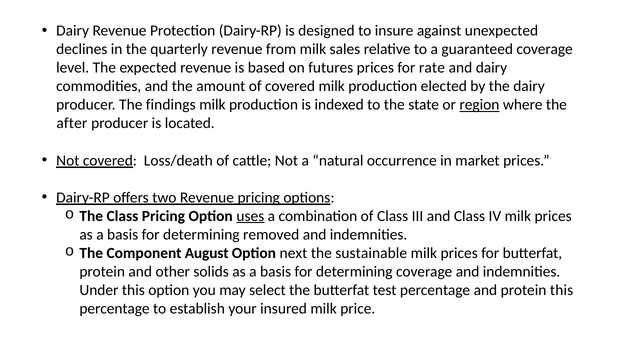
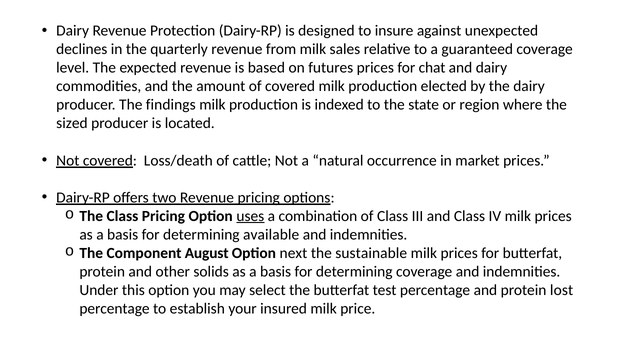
rate: rate -> chat (432, 68)
region underline: present -> none (479, 105)
after: after -> sized (72, 123)
removed: removed -> available (271, 234)
protein this: this -> lost (562, 290)
